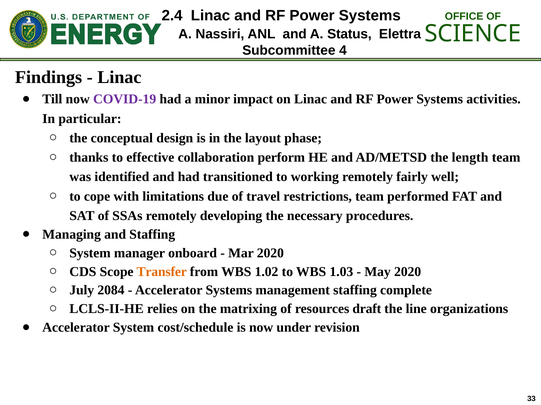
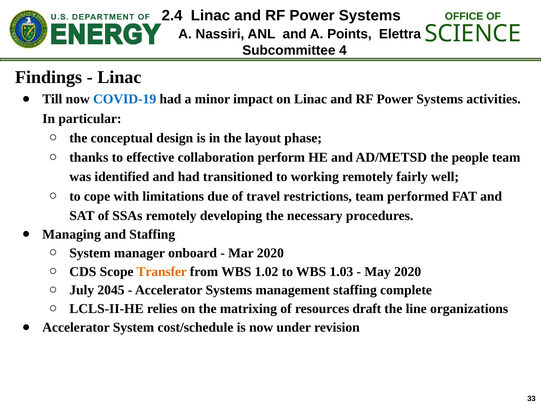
Status: Status -> Points (349, 34)
COVID-19 colour: purple -> blue (125, 99)
length: length -> people (470, 158)
2084: 2084 -> 2045 (111, 291)
